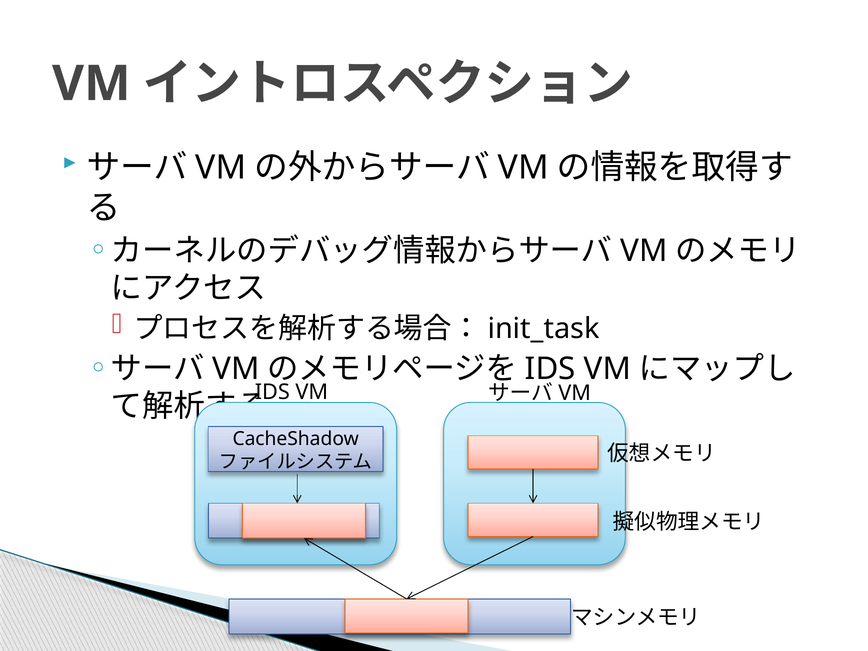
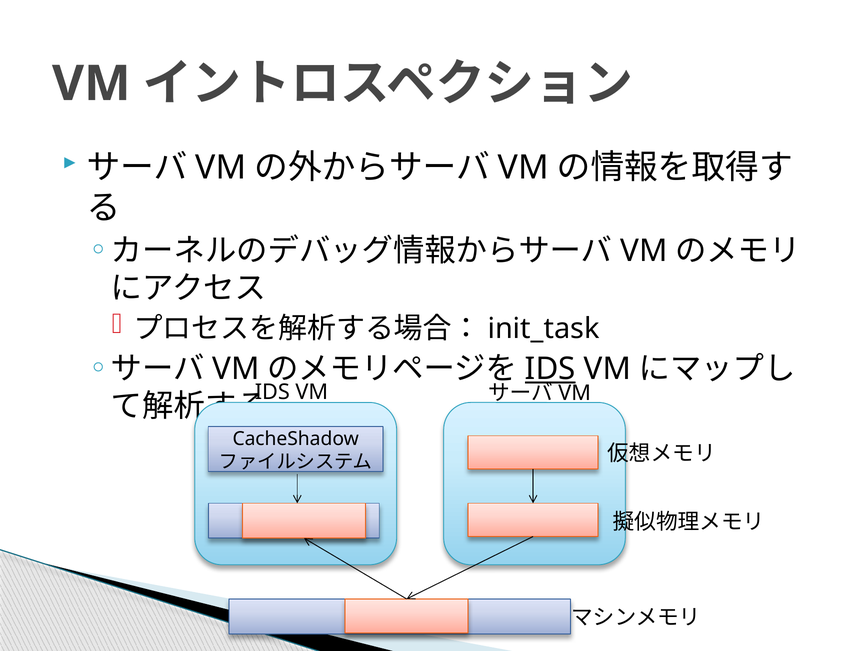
IDS underline: none -> present (550, 369)
